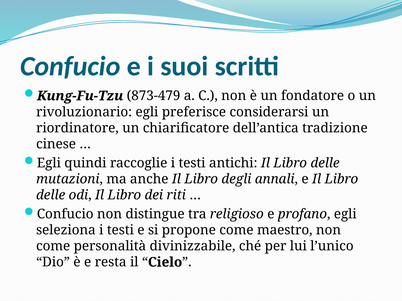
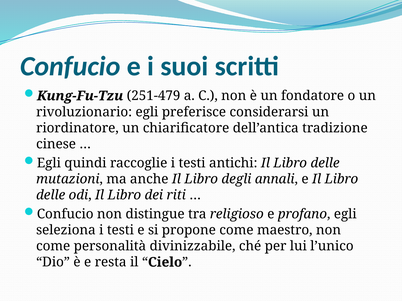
873-479: 873-479 -> 251-479 (154, 96)
